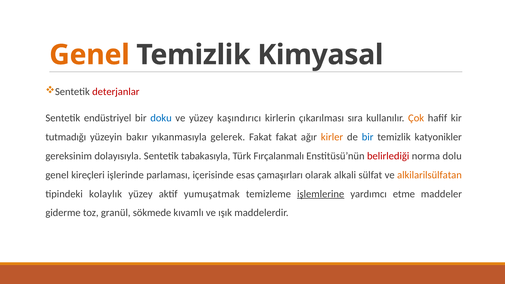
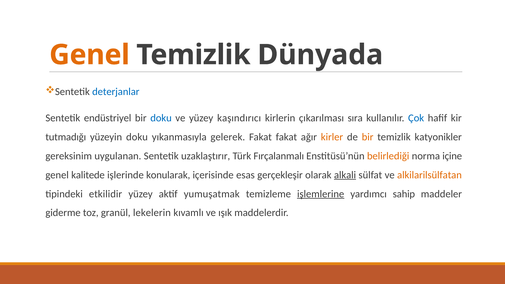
Kimyasal: Kimyasal -> Dünyada (320, 55)
deterjanlar colour: red -> blue (116, 92)
Çok colour: orange -> blue (416, 118)
yüzeyin bakır: bakır -> doku (137, 137)
bir colour: blue -> orange (368, 137)
dolayısıyla: dolayısıyla -> uygulanan (118, 156)
tabakasıyla: tabakasıyla -> uzaklaştırır (206, 156)
belirlediği colour: red -> orange (388, 156)
dolu: dolu -> içine (452, 156)
kireçleri: kireçleri -> kalitede (88, 175)
parlaması: parlaması -> konularak (168, 175)
çamaşırları: çamaşırları -> gerçekleşir (280, 175)
alkali underline: none -> present (345, 175)
kolaylık: kolaylık -> etkilidir (106, 194)
etme: etme -> sahip (404, 194)
sökmede: sökmede -> lekelerin (152, 213)
